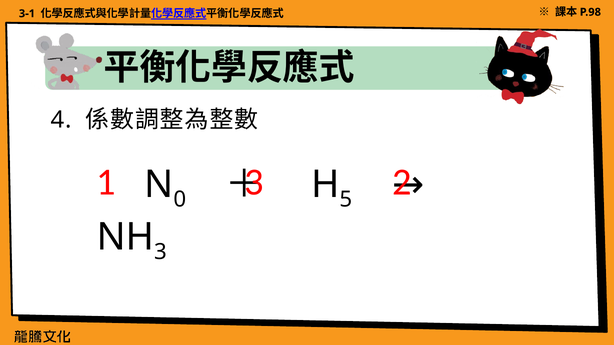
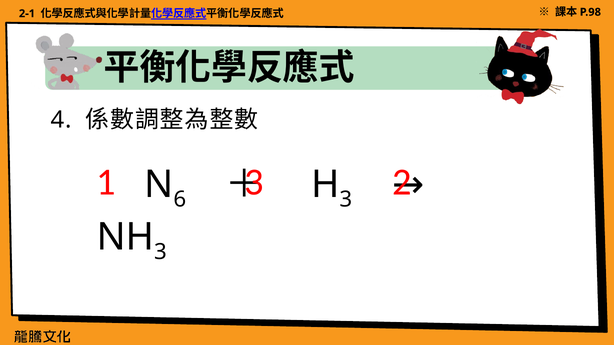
3-1: 3-1 -> 2-1 (27, 14)
0: 0 -> 6 (180, 200)
5: 5 -> 3 (346, 200)
